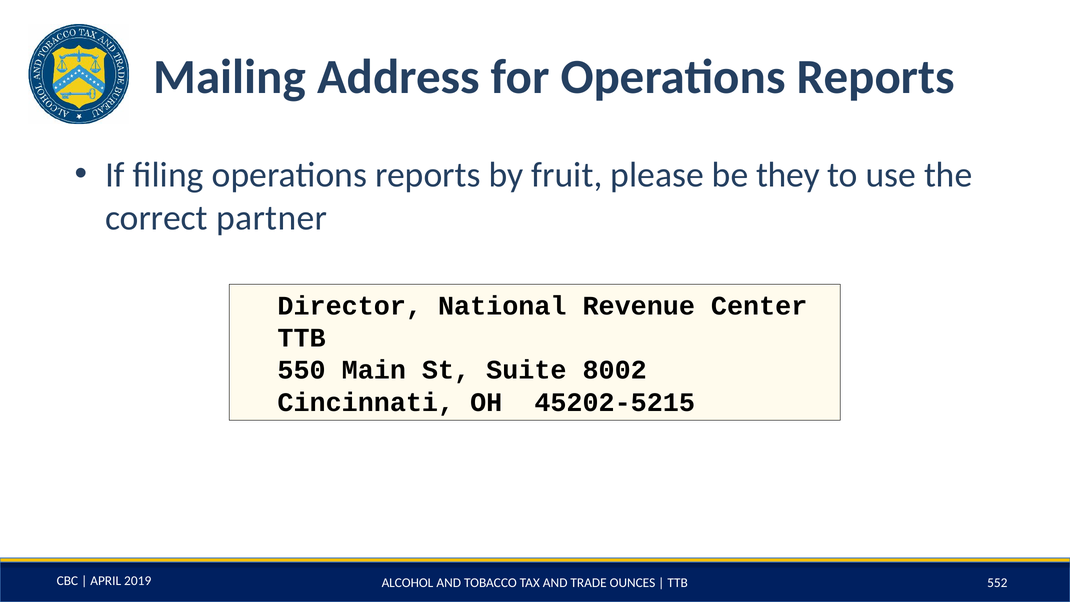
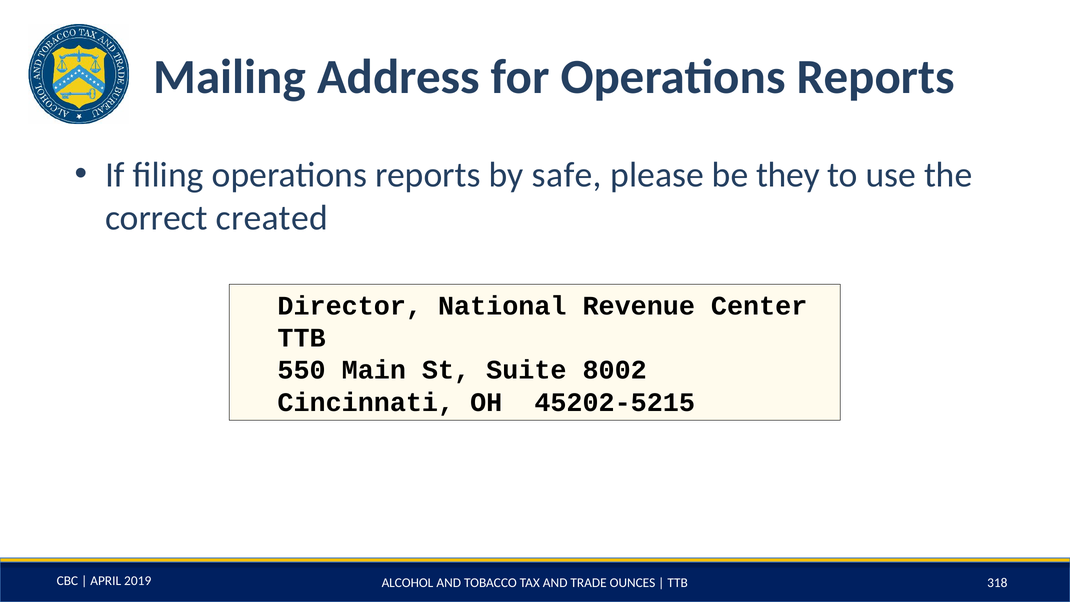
fruit: fruit -> safe (567, 175)
partner: partner -> created (272, 218)
552: 552 -> 318 (997, 583)
